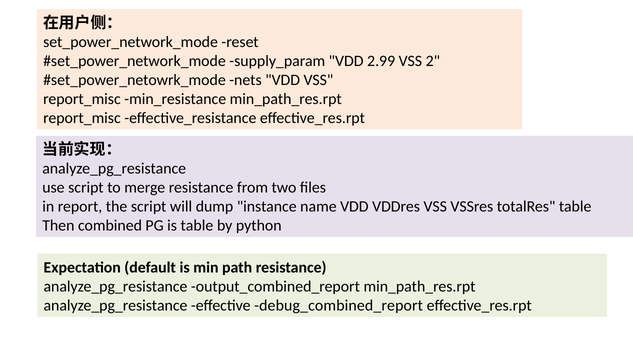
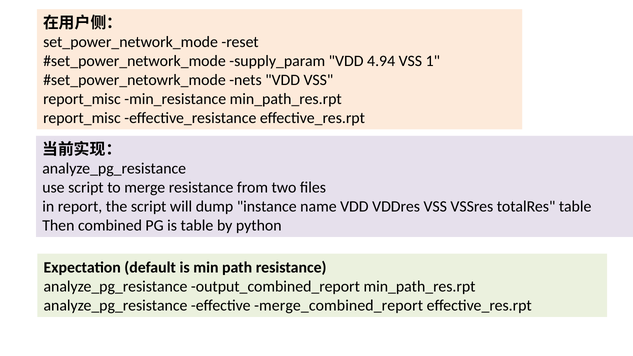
2.99: 2.99 -> 4.94 (381, 61)
2: 2 -> 1 (433, 61)
debug_combined_report: debug_combined_report -> merge_combined_report (339, 305)
